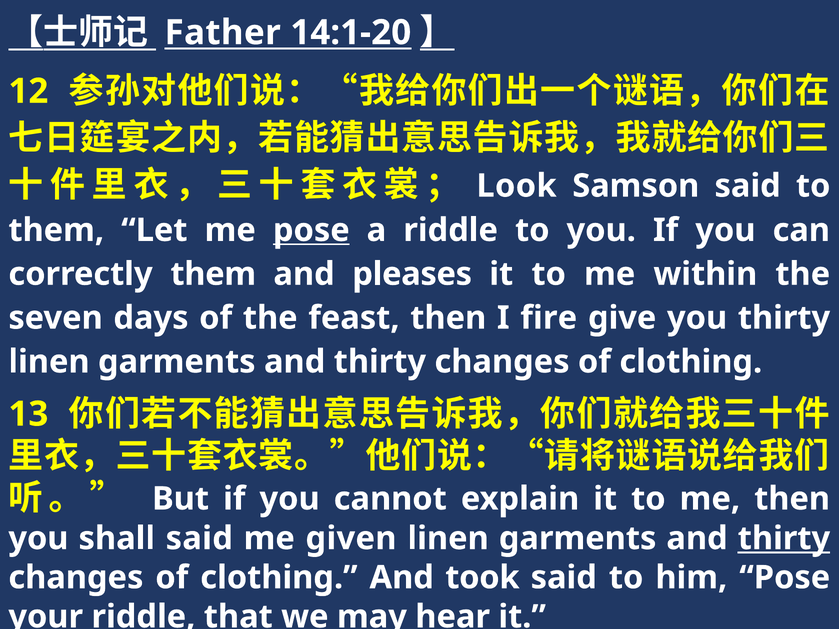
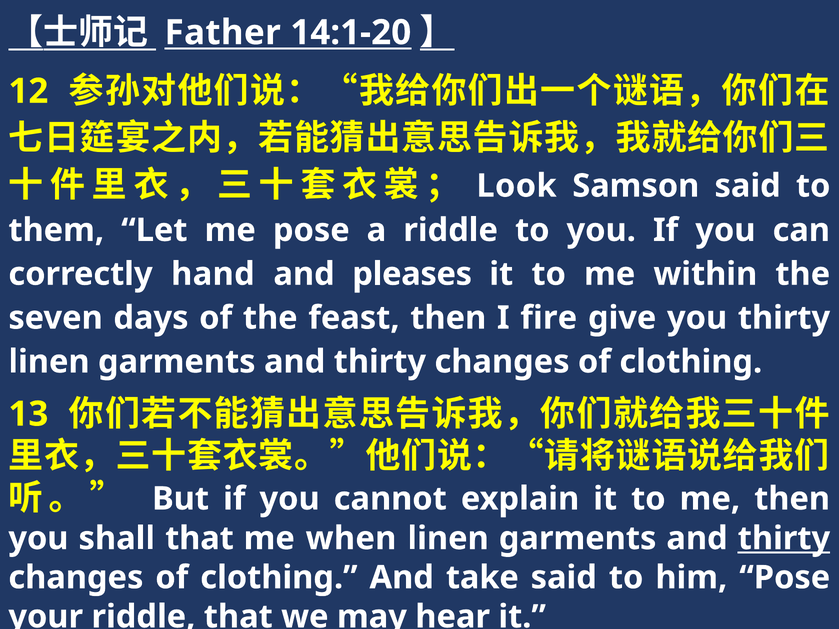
pose underline: present -> none (311, 230)
correctly them: them -> hand (213, 274)
shall said: said -> that (199, 539)
given: given -> when (351, 539)
took: took -> take (482, 578)
